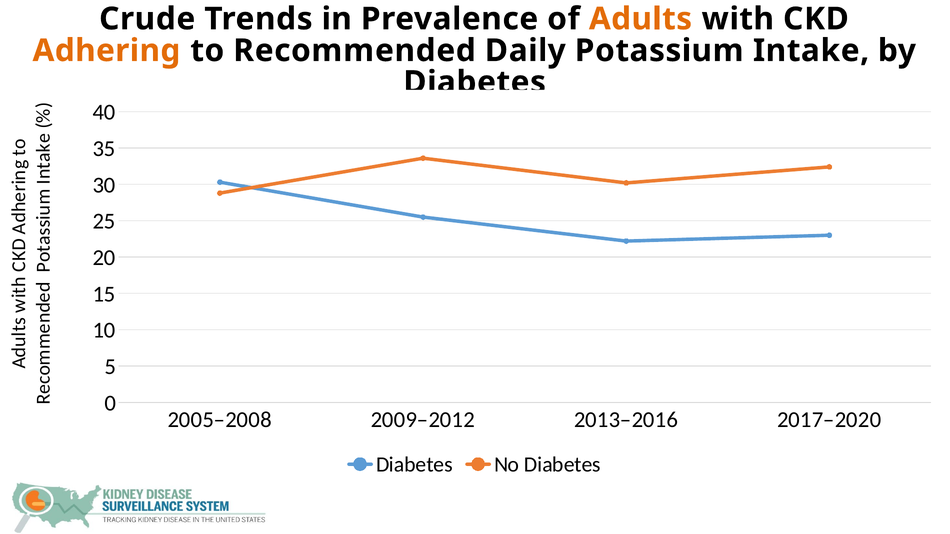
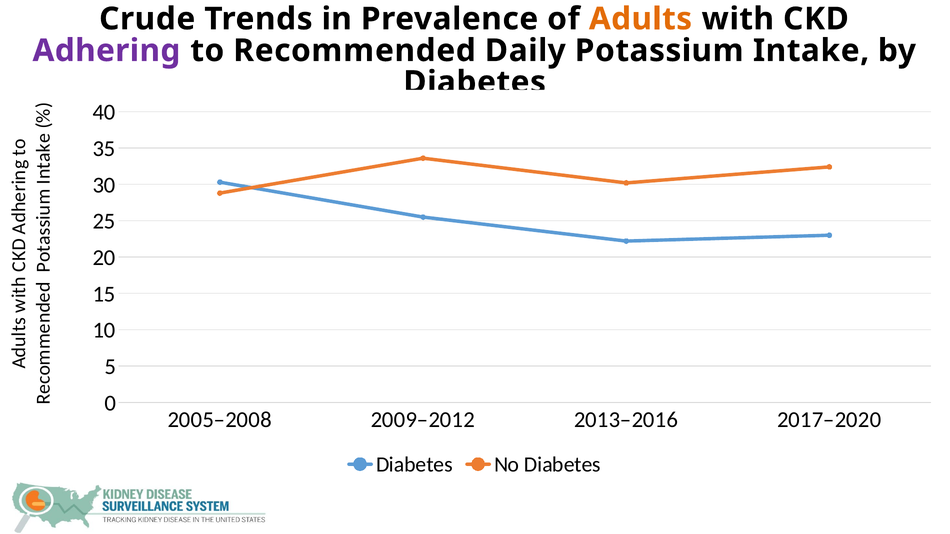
Adhering colour: orange -> purple (106, 51)
